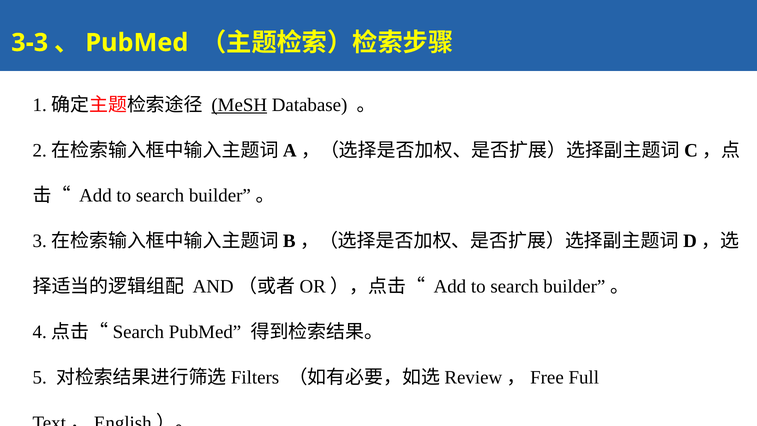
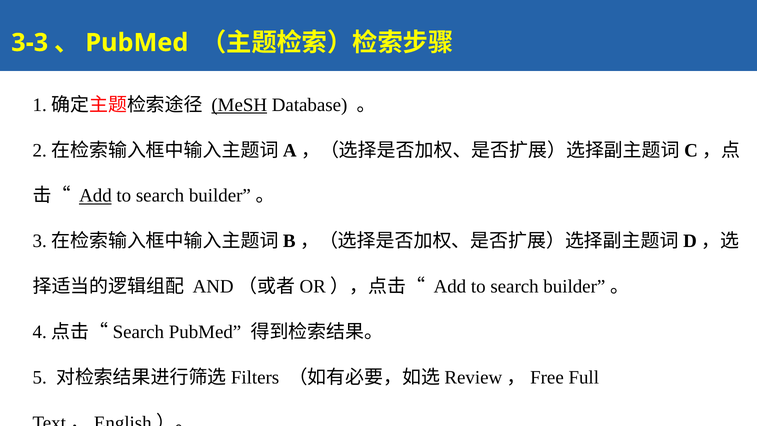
Add underline: none -> present (95, 196)
